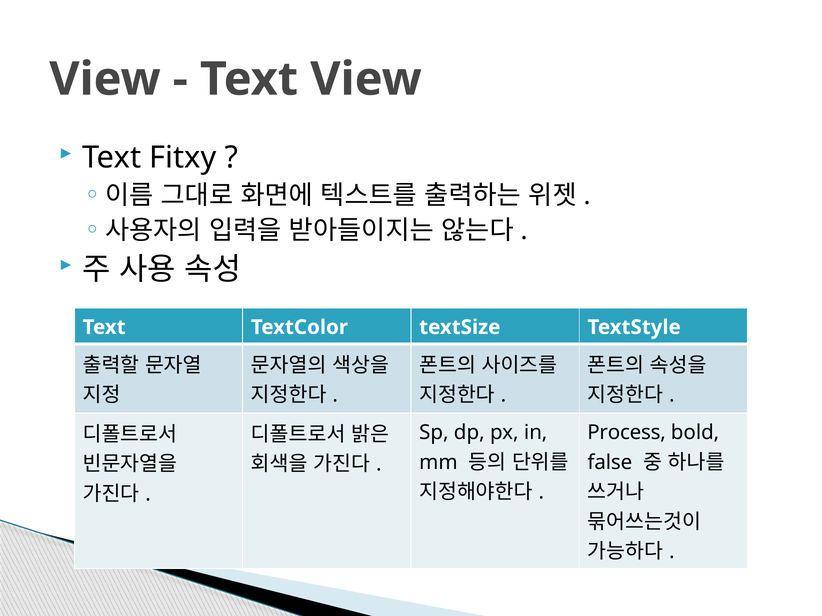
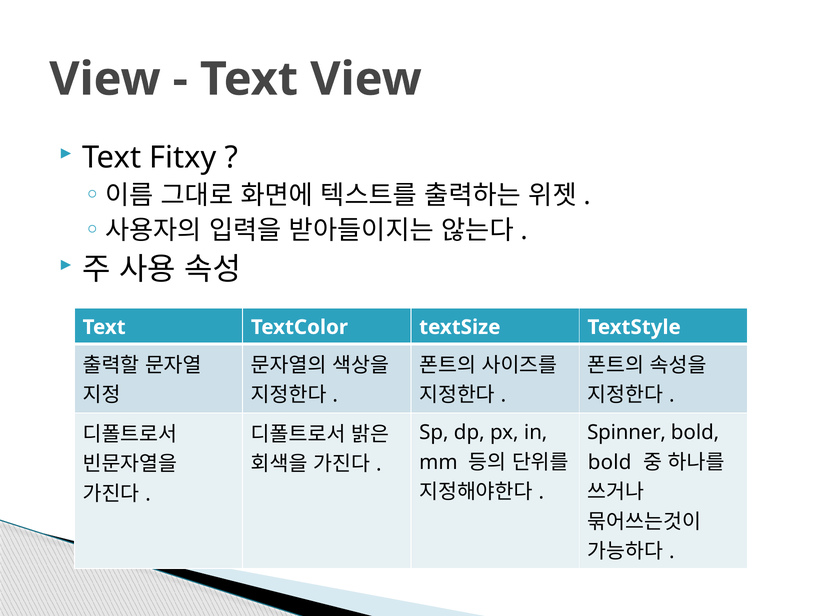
Process: Process -> Spinner (627, 433)
false: false -> bold (610, 463)
